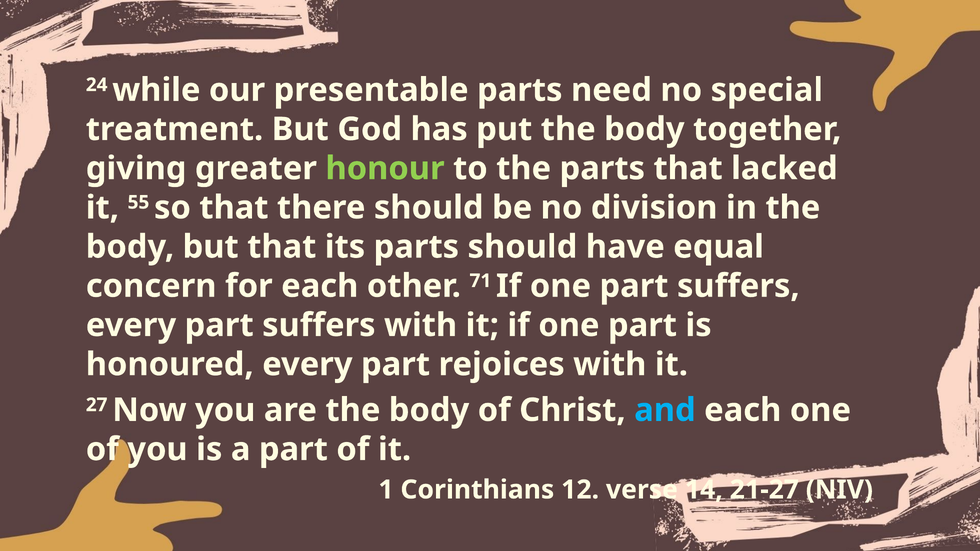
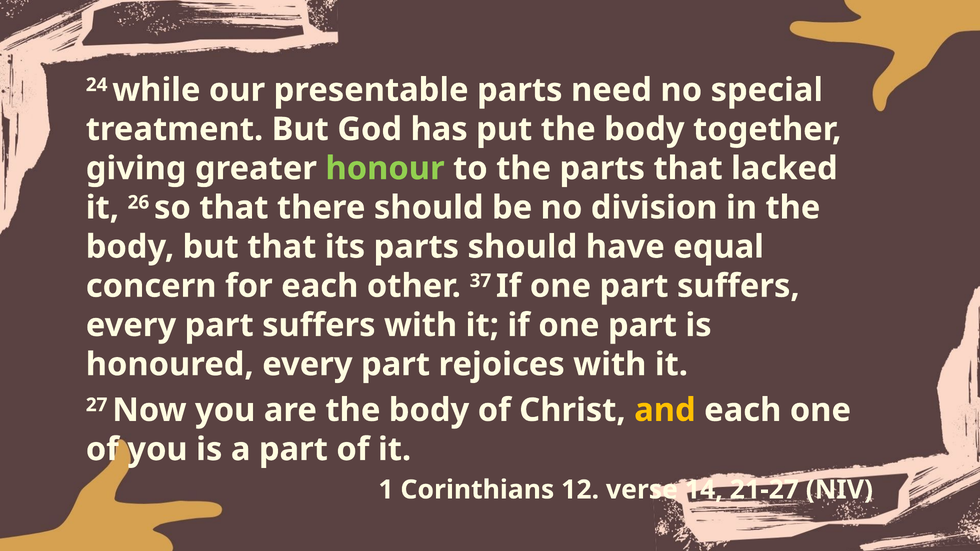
55: 55 -> 26 (138, 202)
71: 71 -> 37 (480, 281)
and colour: light blue -> yellow (665, 410)
